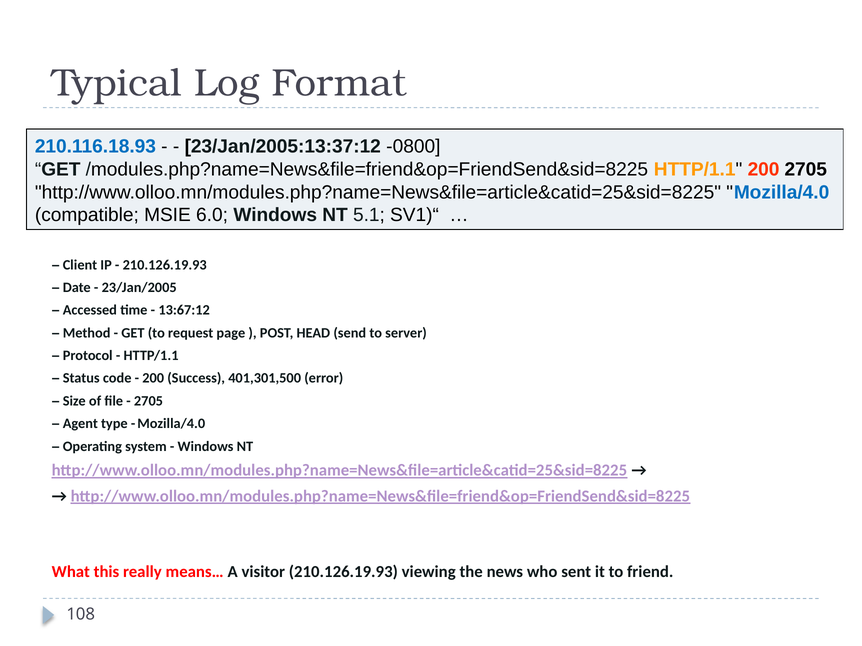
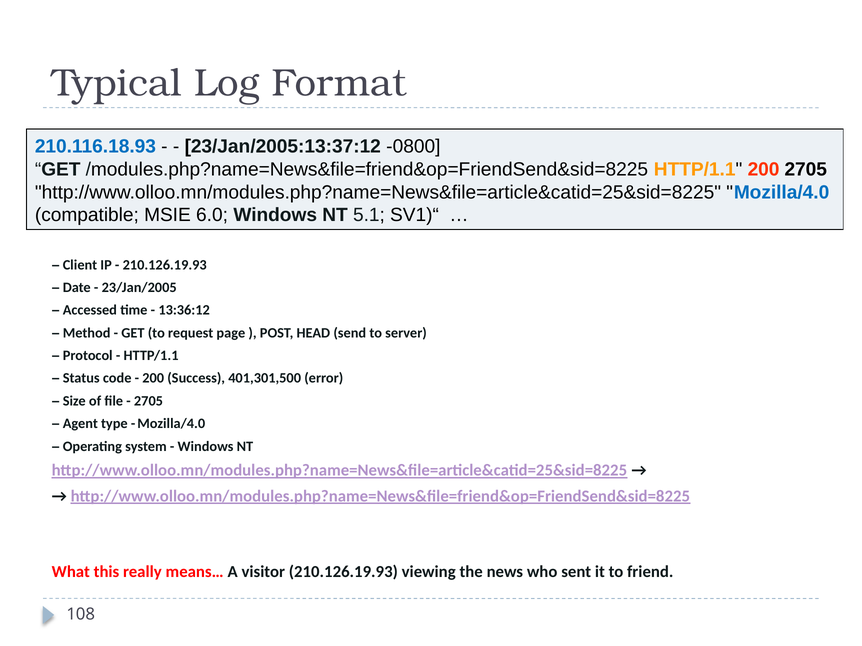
13:67:12: 13:67:12 -> 13:36:12 (184, 310)
